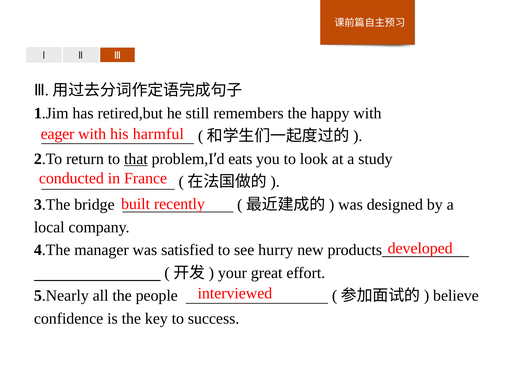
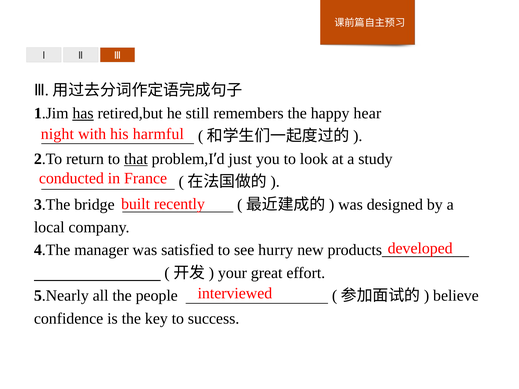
has underline: none -> present (83, 113)
happy with: with -> hear (367, 113)
eager: eager -> night (57, 134)
eats: eats -> just (240, 159)
